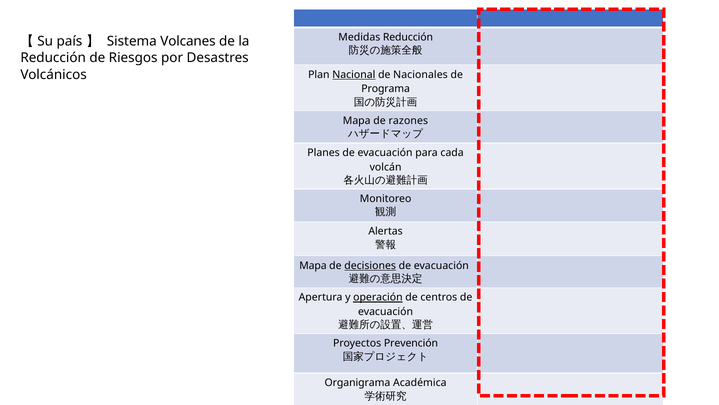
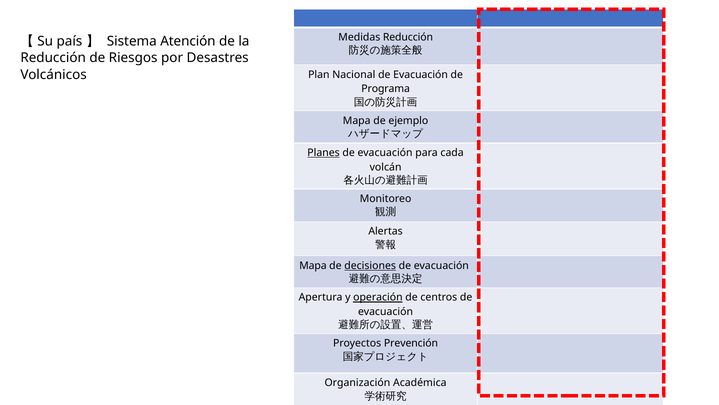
Volcanes: Volcanes -> Atención (188, 41)
Nacional underline: present -> none (354, 75)
Nacionales: Nacionales -> Evacuación (421, 75)
razones: razones -> ejemplo (408, 120)
Planes underline: none -> present (324, 153)
Organigrama: Organigrama -> Organización (357, 382)
